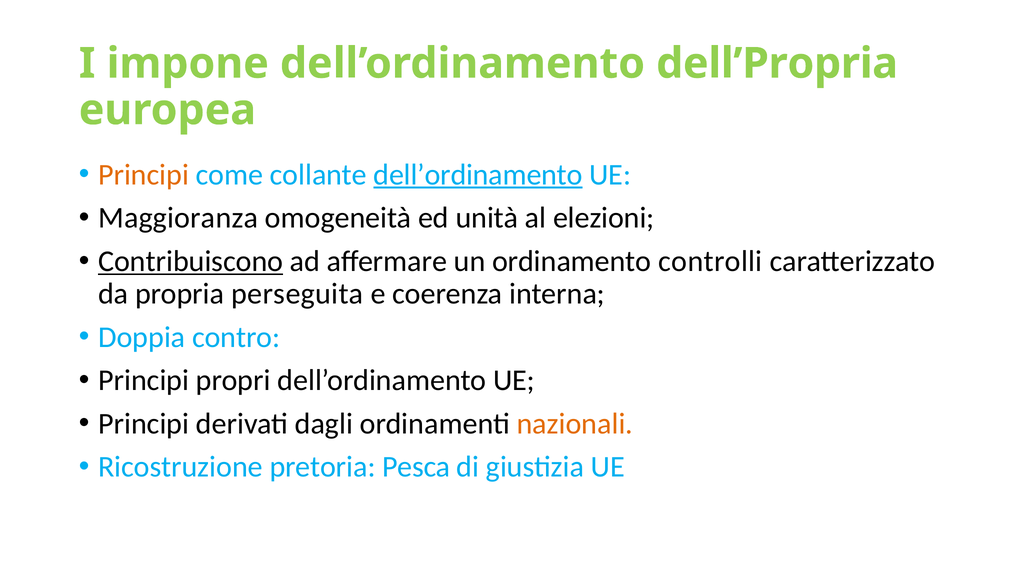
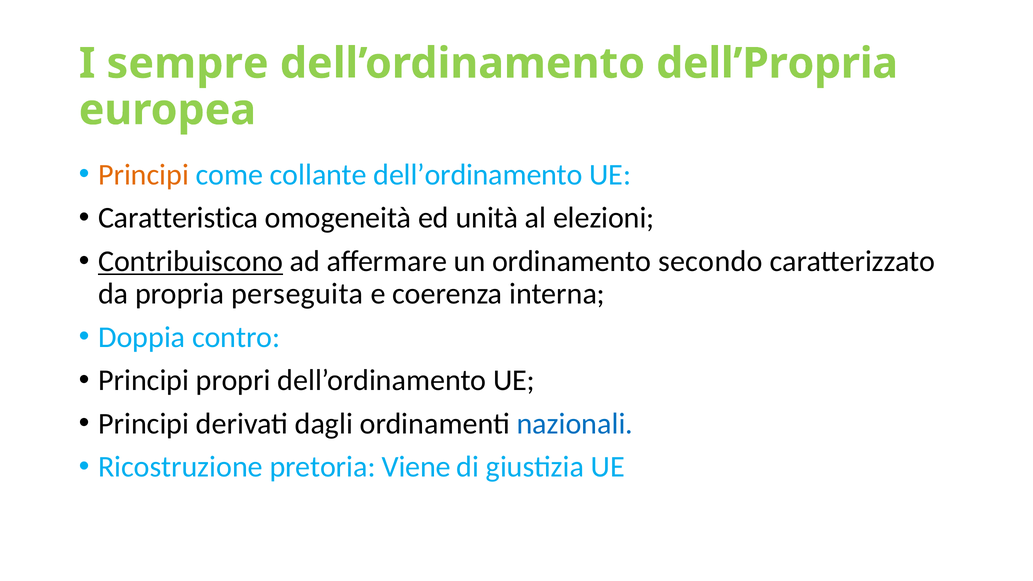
impone: impone -> sempre (188, 64)
dell’ordinamento underline: present -> none (478, 175)
Maggioranza: Maggioranza -> Caratteristica (178, 218)
controlli: controlli -> secondo (710, 261)
nazionali colour: orange -> blue (575, 424)
Pesca: Pesca -> Viene (416, 467)
